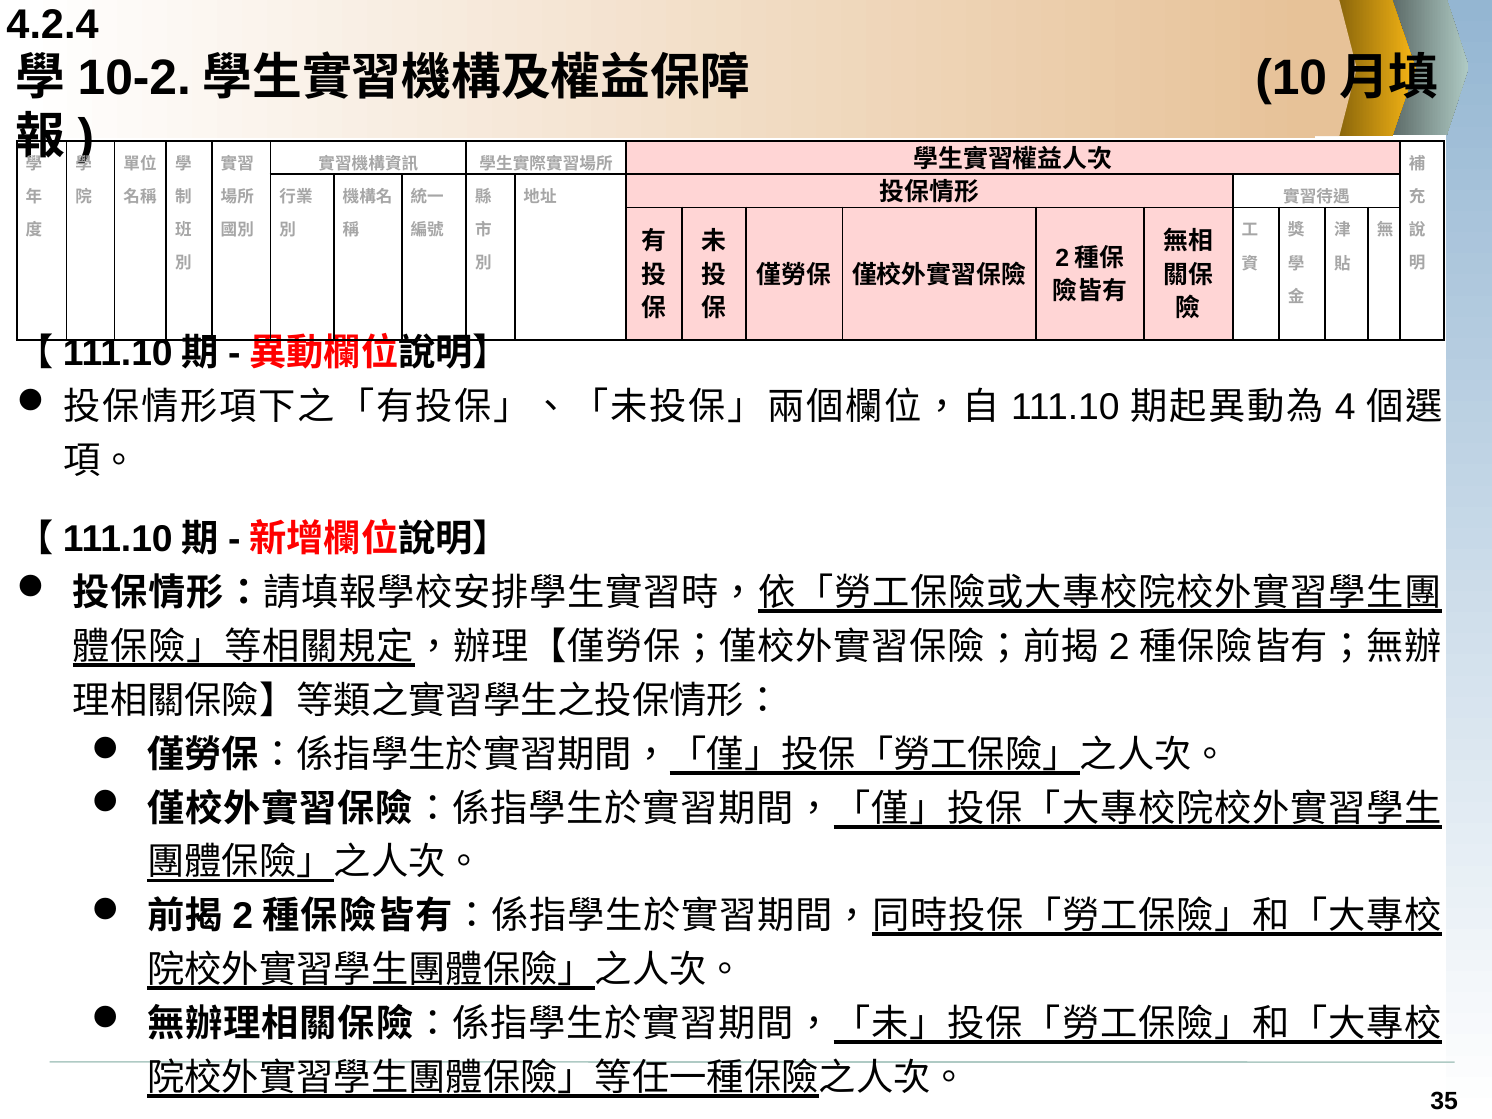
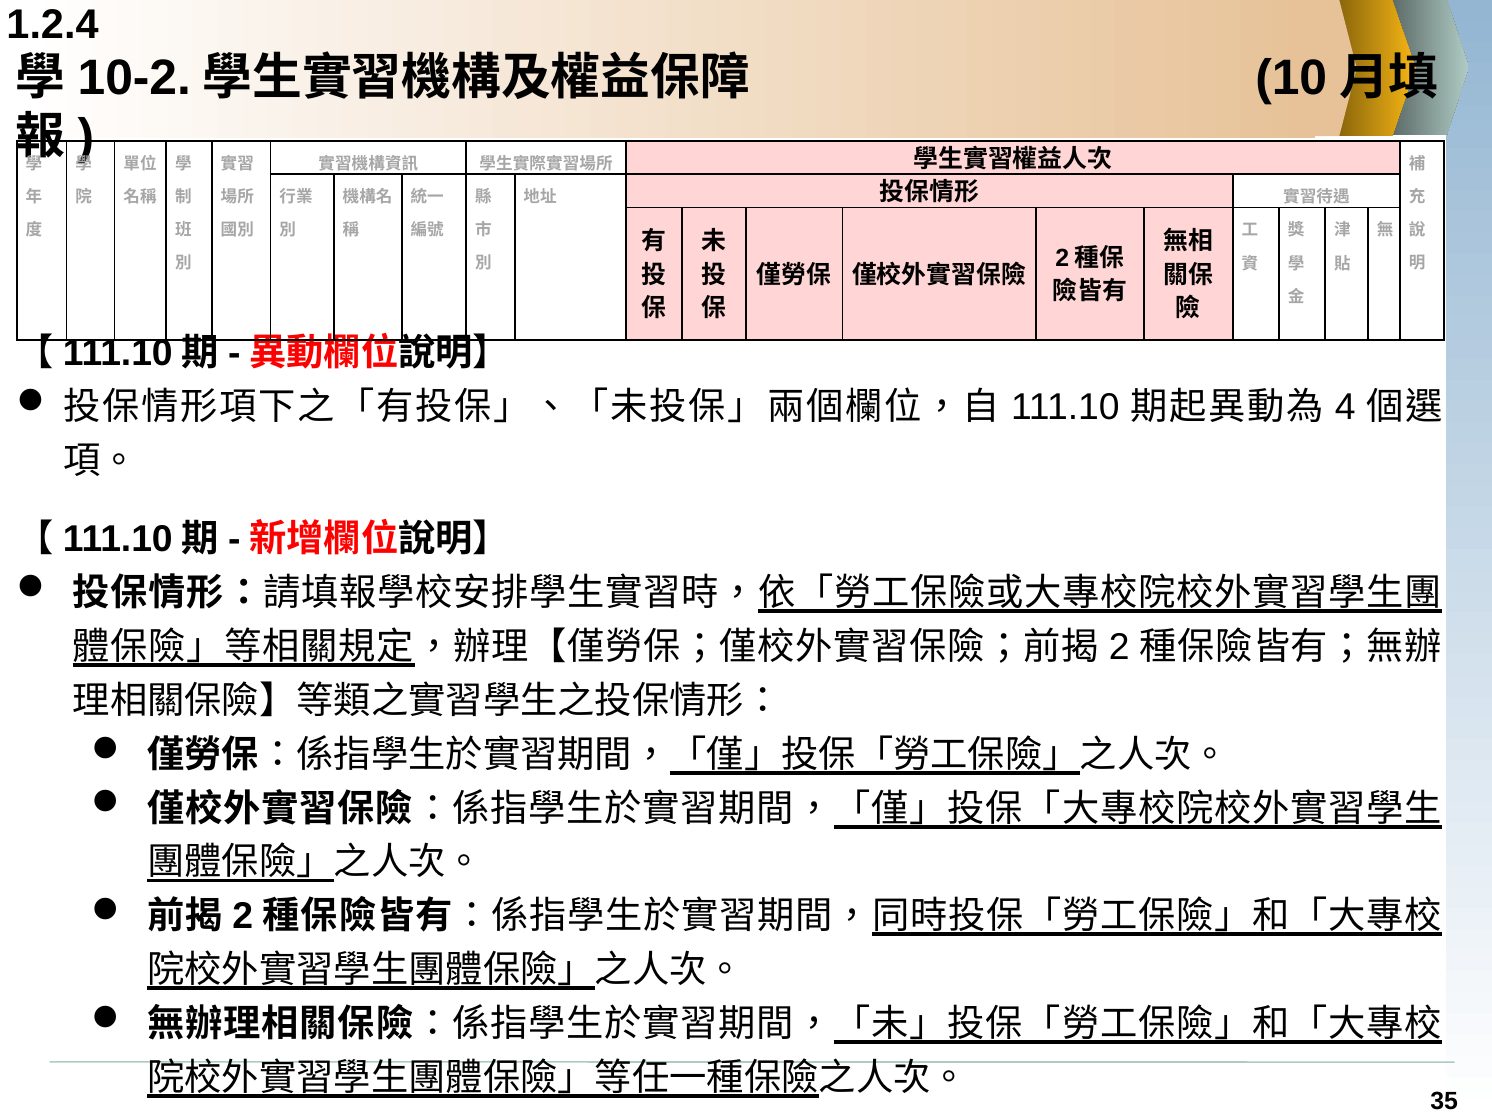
4.2.4: 4.2.4 -> 1.2.4 (53, 25)
